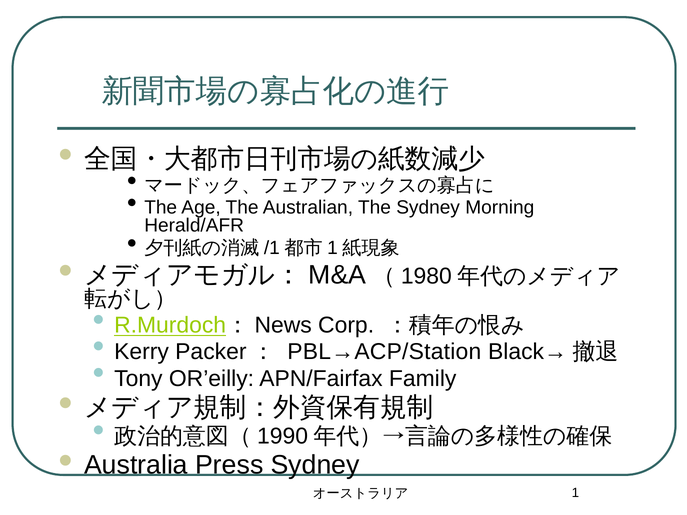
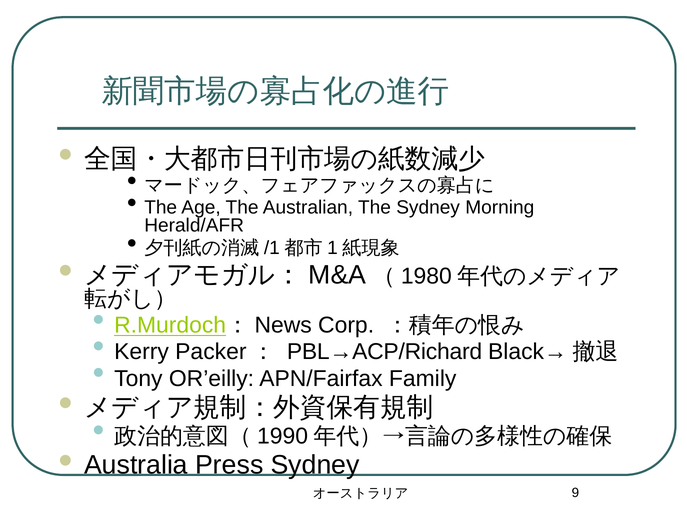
PBL→ACP/Station: PBL→ACP/Station -> PBL→ACP/Richard (385, 352)
1: 1 -> 9 (575, 493)
